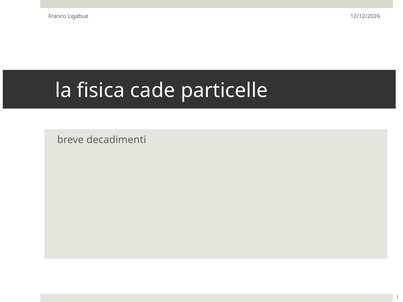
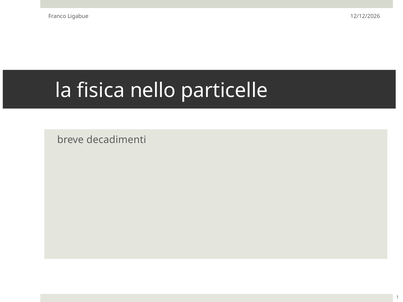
cade: cade -> nello (153, 91)
